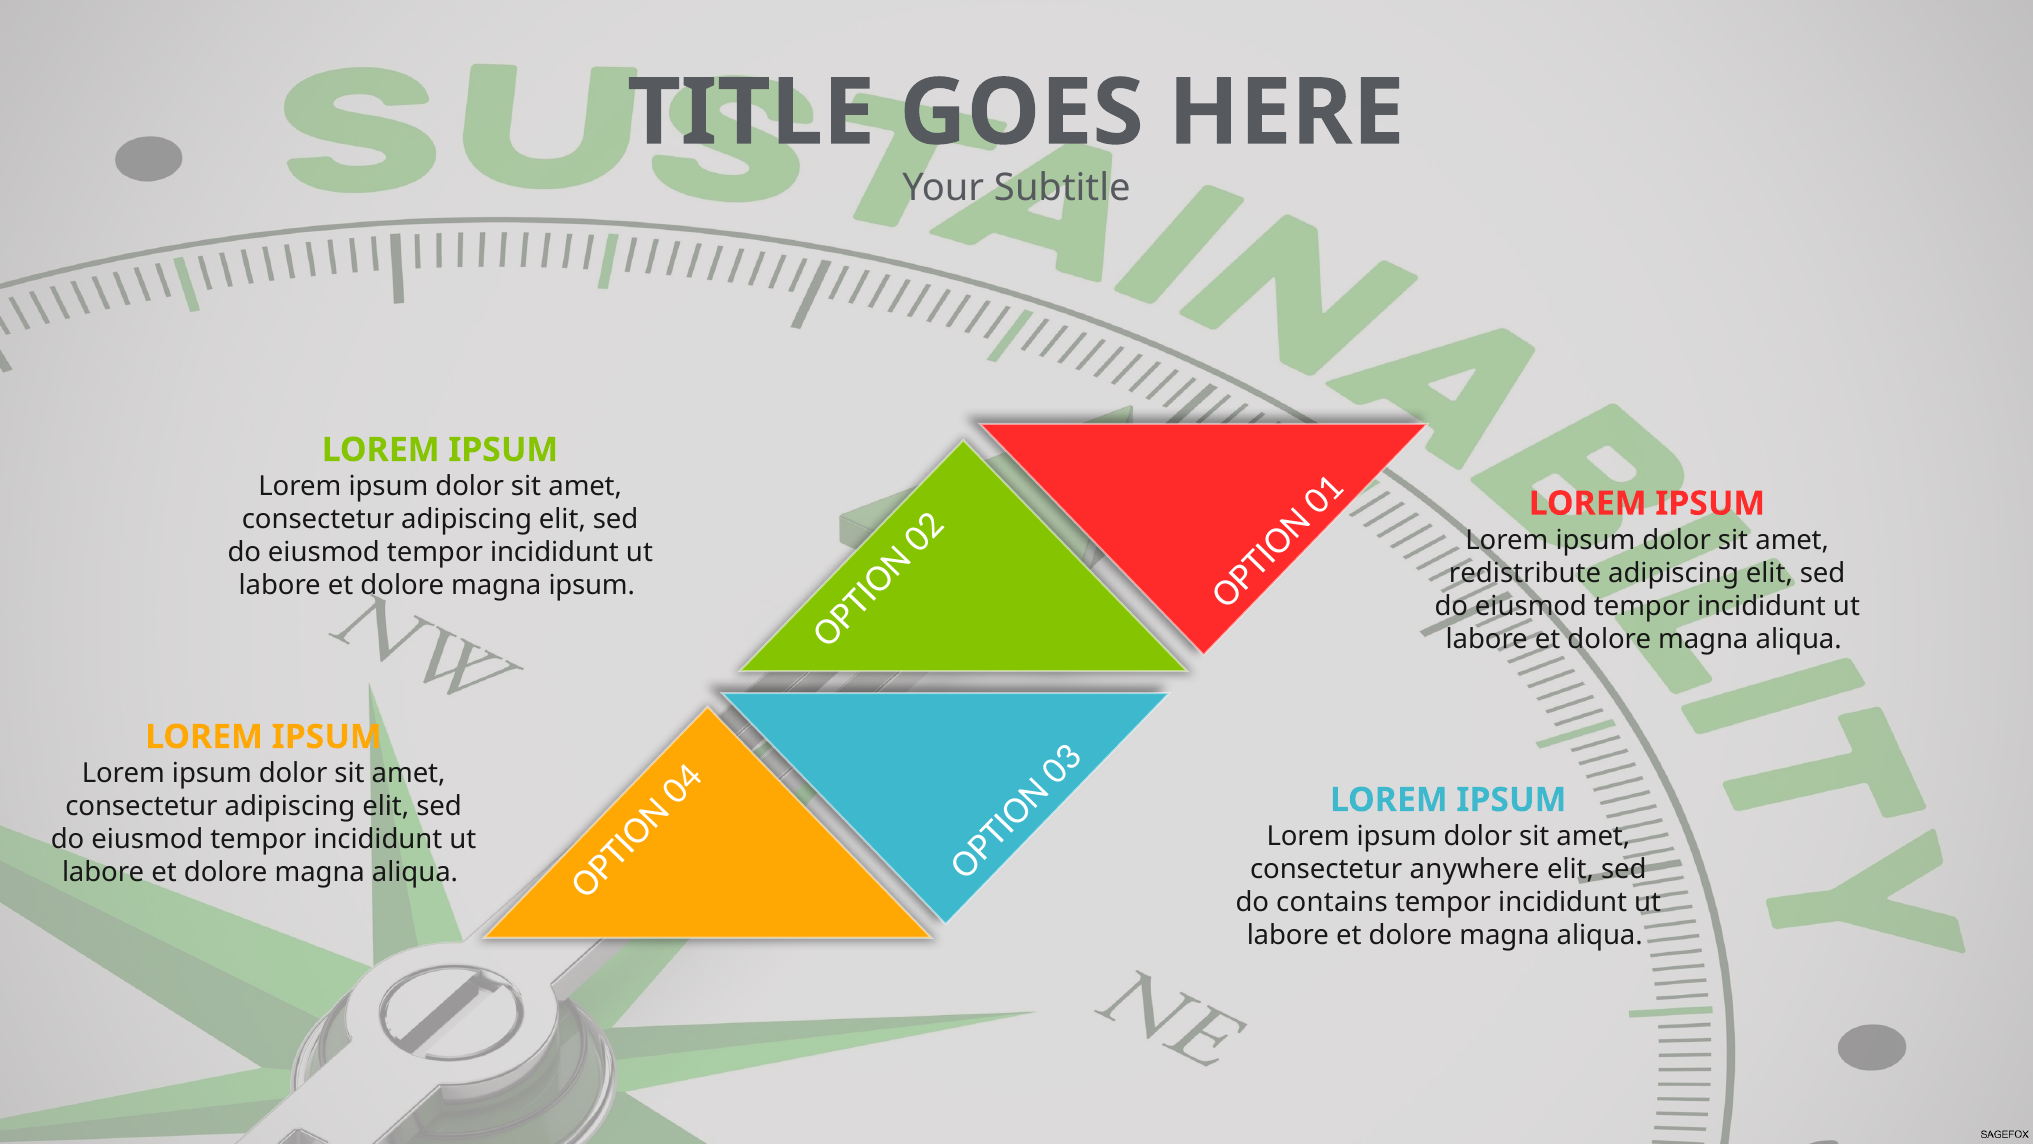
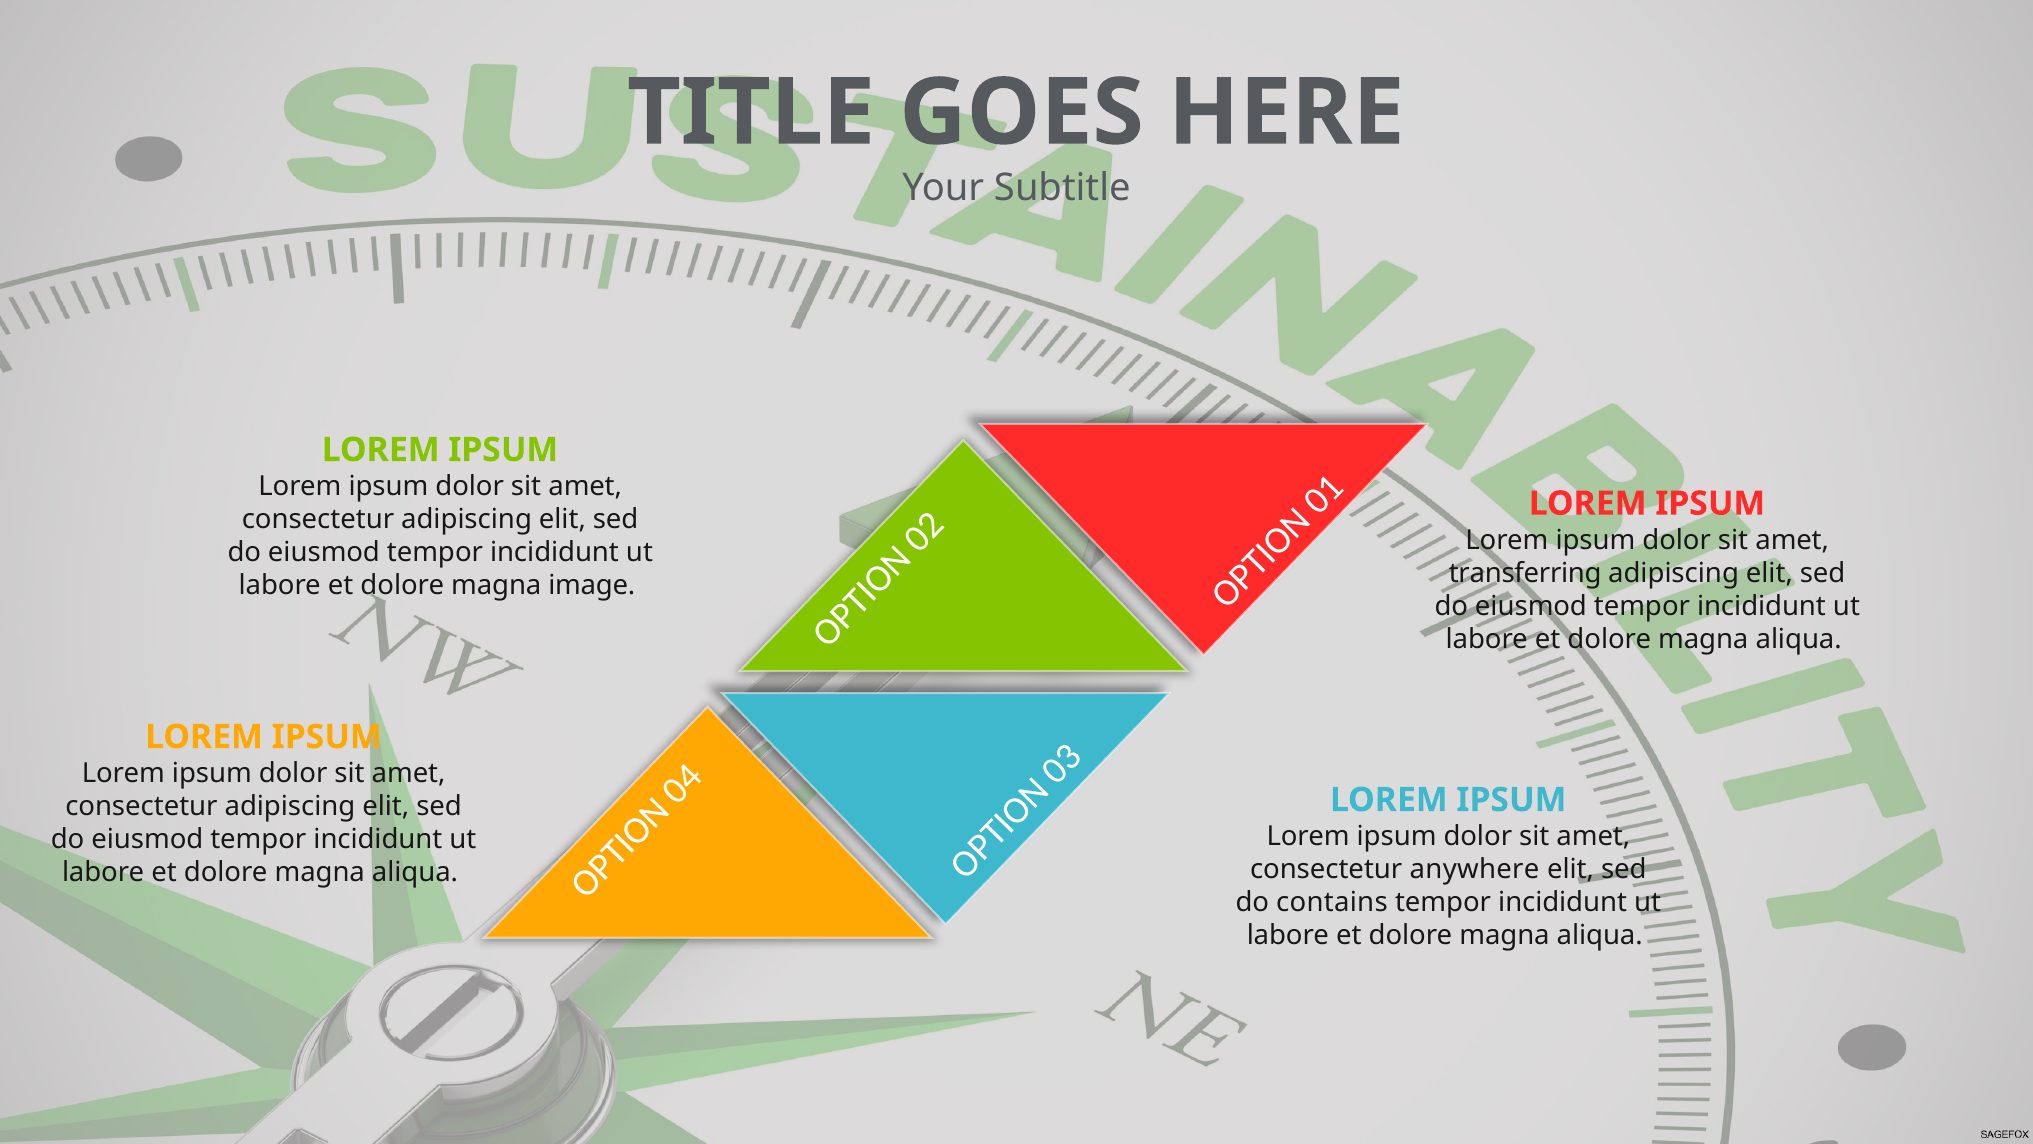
redistribute: redistribute -> transferring (1525, 573)
magna ipsum: ipsum -> image (592, 585)
